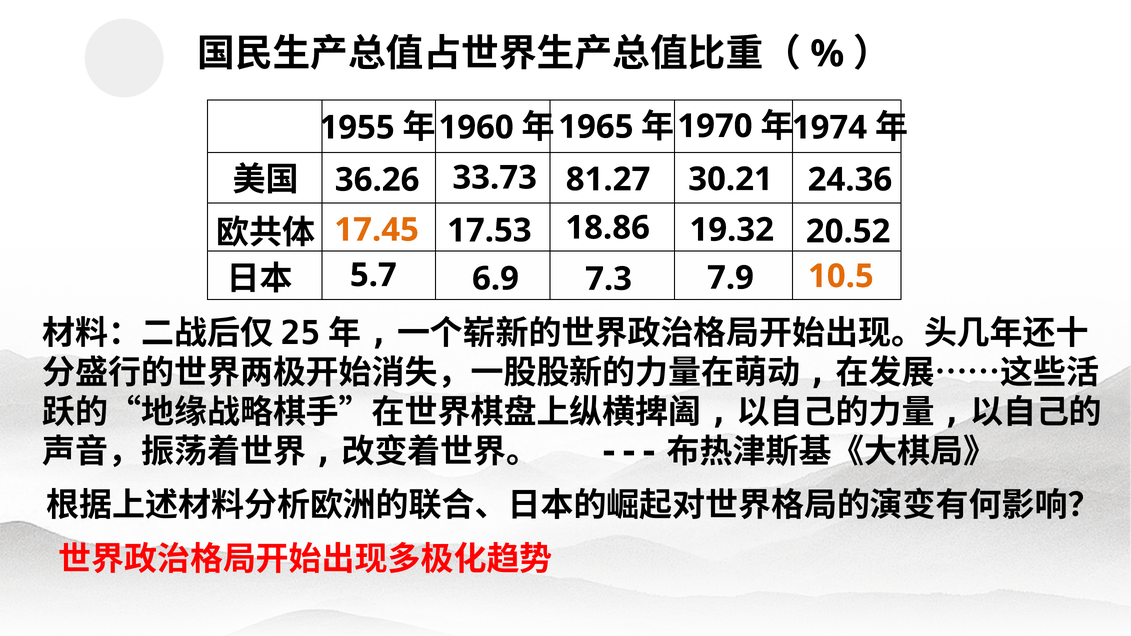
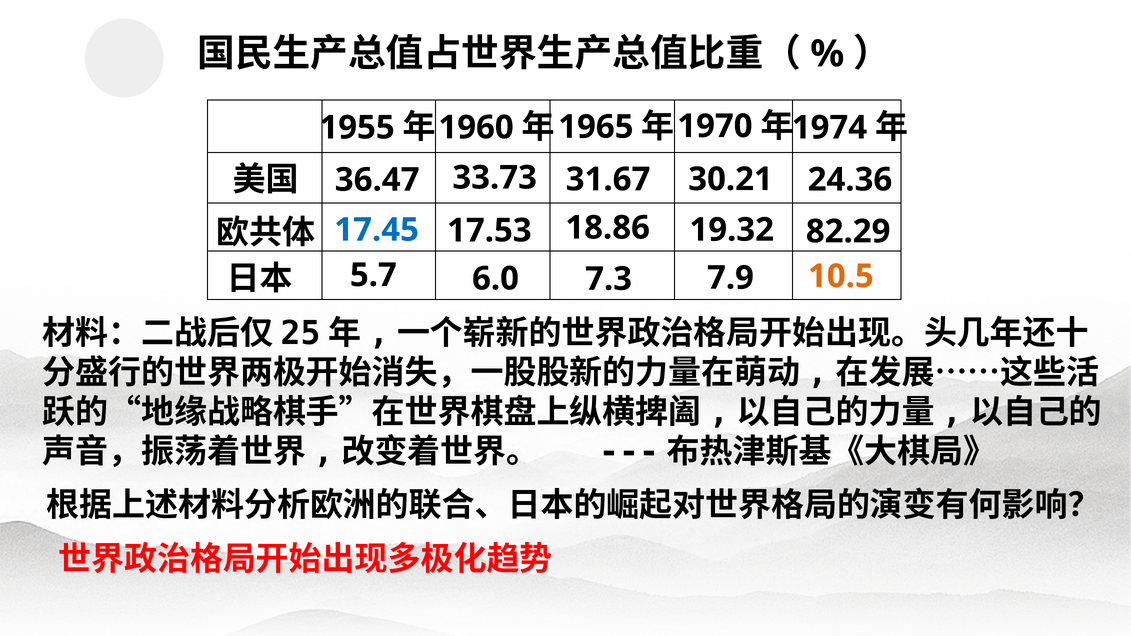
36.26: 36.26 -> 36.47 (377, 180)
81.27: 81.27 -> 31.67 (608, 179)
17.45 colour: orange -> blue (377, 230)
20.52: 20.52 -> 82.29 (848, 232)
6.9: 6.9 -> 6.0 (495, 279)
